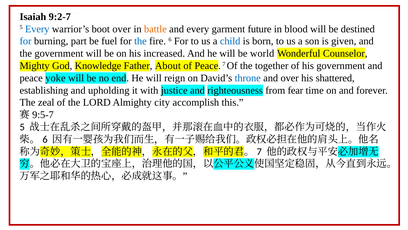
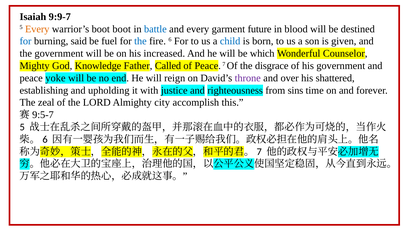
9:2-7: 9:2-7 -> 9:9-7 (60, 17)
Every colour: blue -> orange (37, 29)
boot over: over -> boot (122, 29)
battle colour: orange -> blue (155, 29)
part: part -> said (79, 41)
world: world -> which (262, 53)
About: About -> Called (168, 66)
together: together -> disgrace (272, 66)
throne colour: blue -> purple (248, 78)
fear: fear -> sins (295, 90)
